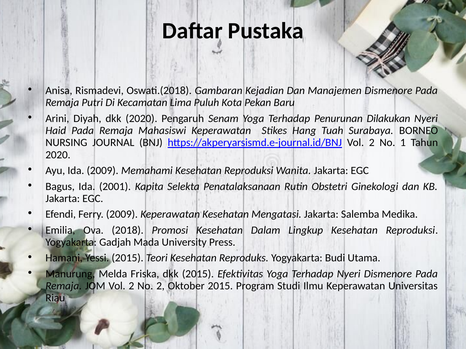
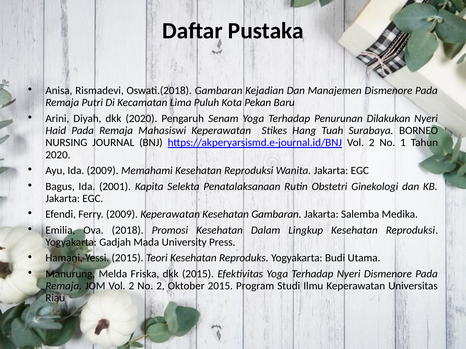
Kesehatan Mengatasi: Mengatasi -> Gambaran (276, 215)
